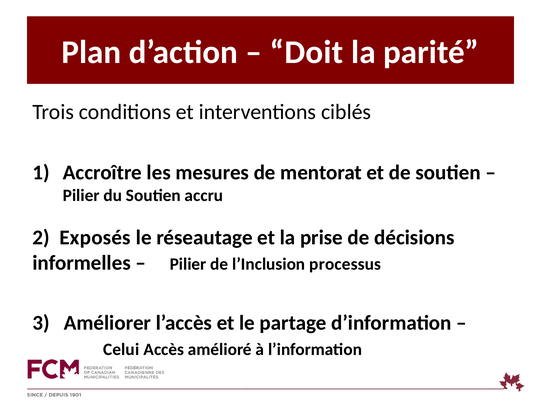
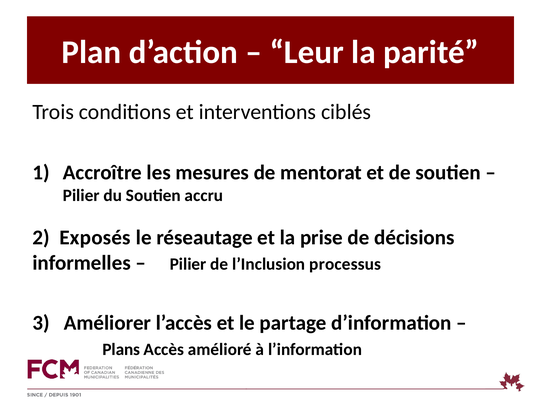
Doit: Doit -> Leur (307, 52)
Celui: Celui -> Plans (121, 349)
